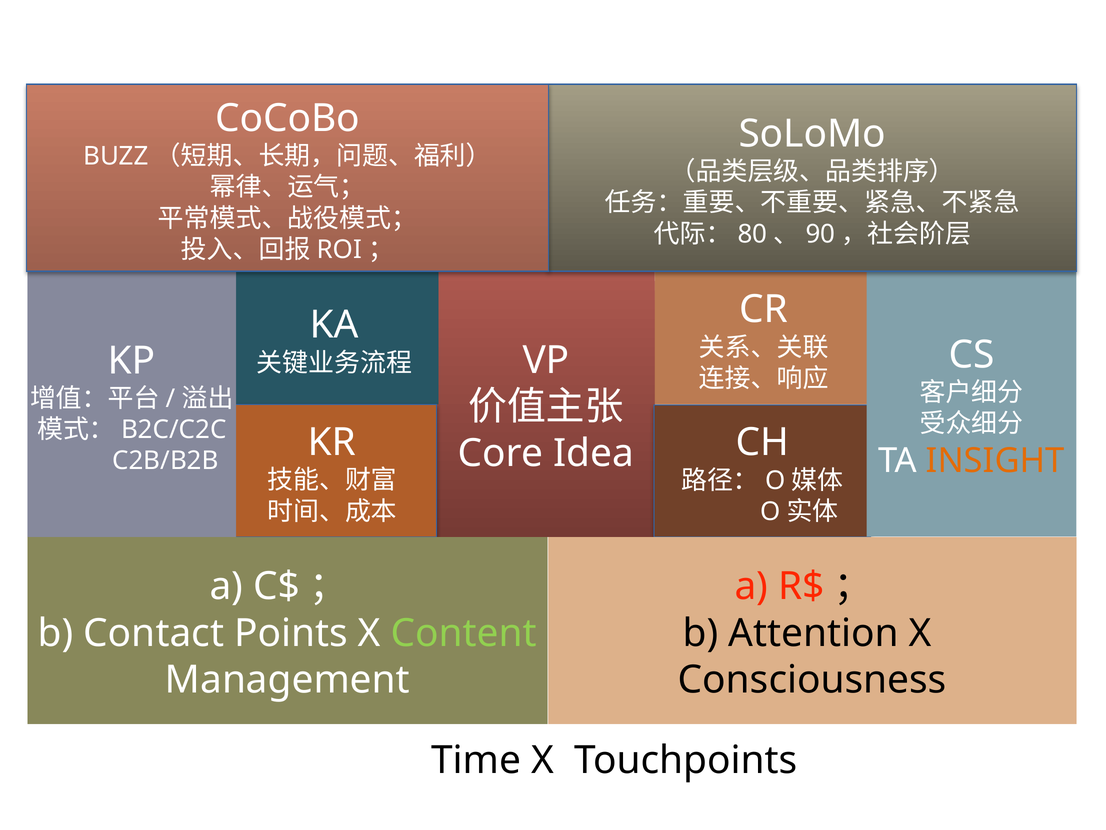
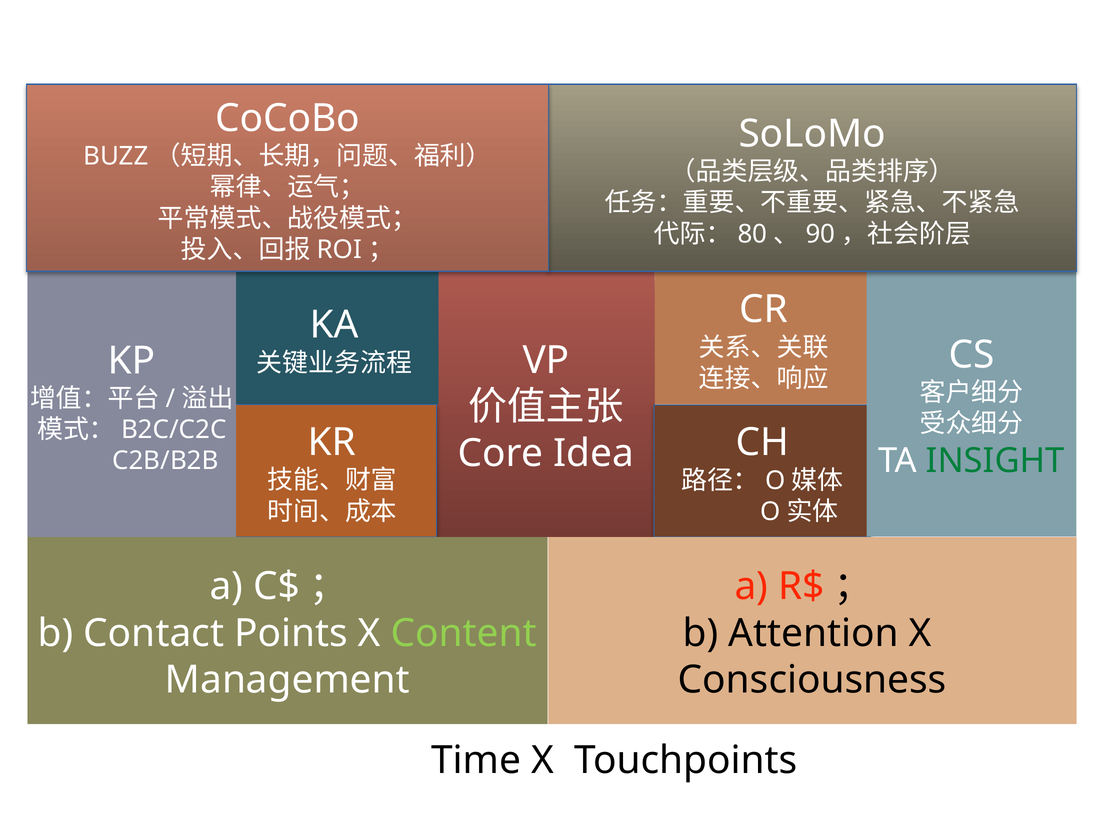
INSIGHT colour: orange -> green (995, 460)
